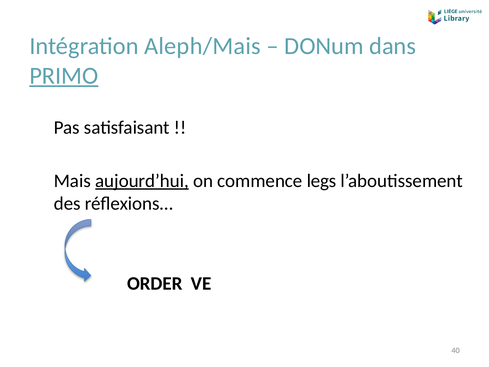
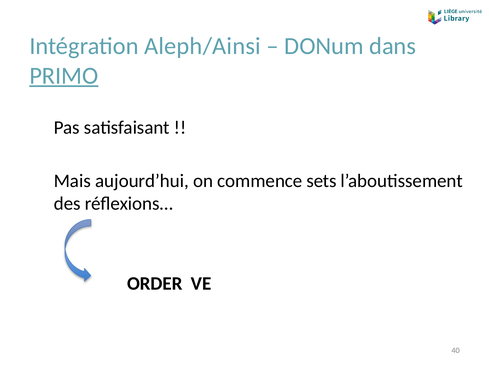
Aleph/Mais: Aleph/Mais -> Aleph/Ainsi (202, 46)
aujourd’hui underline: present -> none (142, 181)
legs: legs -> sets (322, 181)
